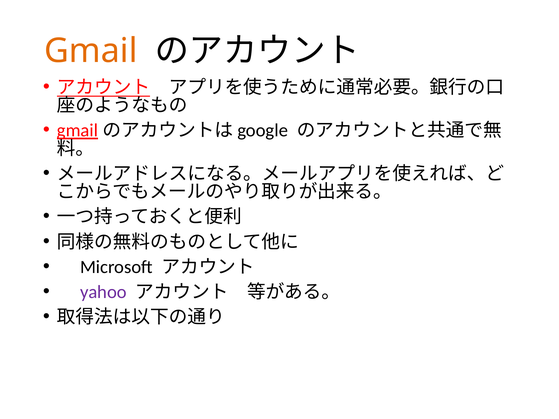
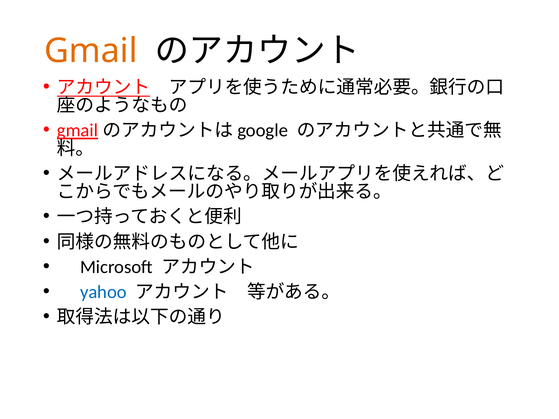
yahoo colour: purple -> blue (103, 292)
